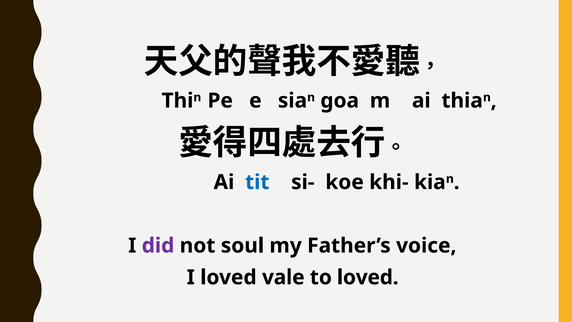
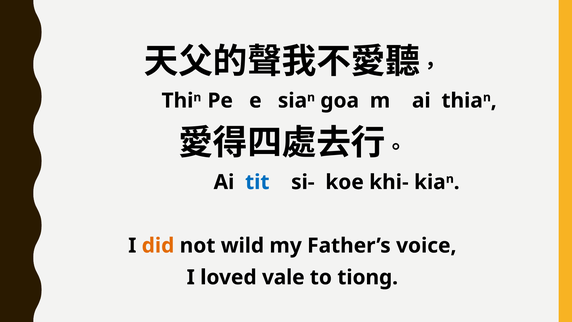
did colour: purple -> orange (158, 245)
soul: soul -> wild (242, 245)
to loved: loved -> tiong (368, 277)
